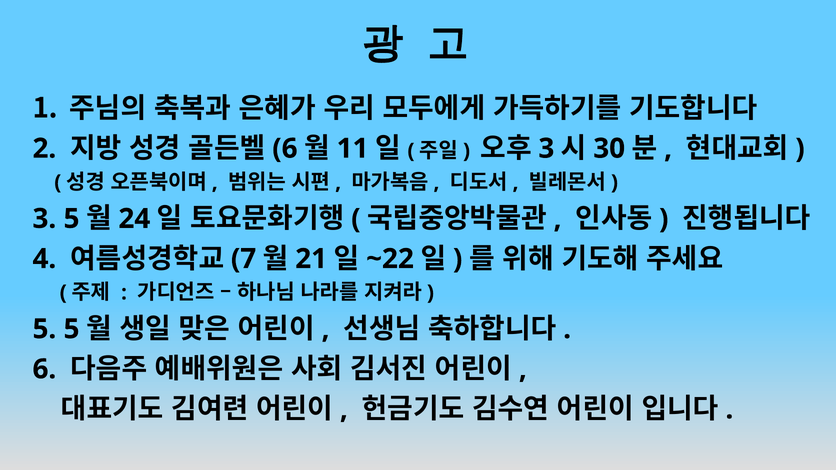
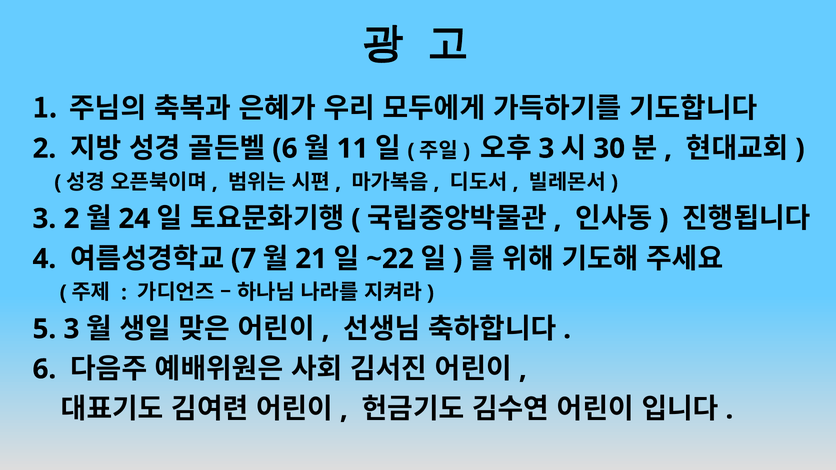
3 5: 5 -> 2 (71, 219)
5 5: 5 -> 3 (71, 329)
